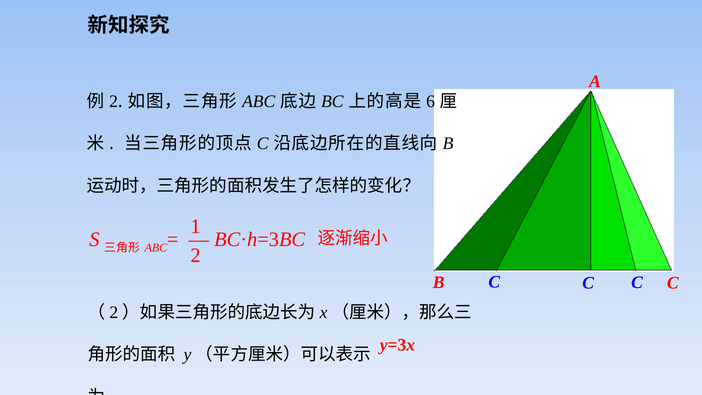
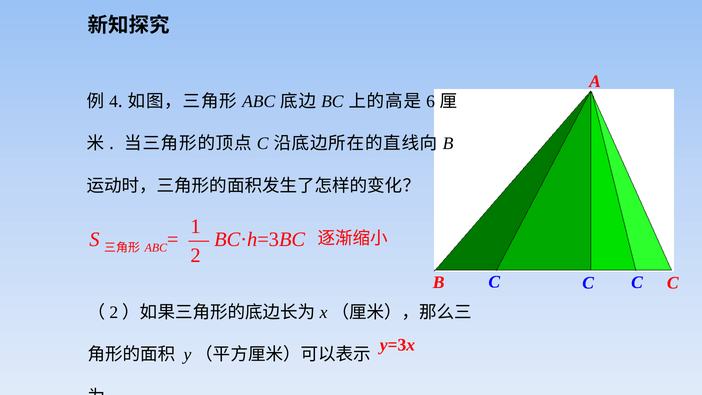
2: 2 -> 4 (114, 101)
